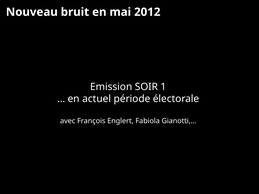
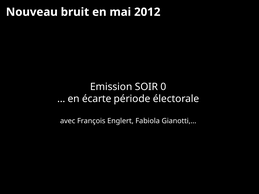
1: 1 -> 0 (163, 87)
actuel: actuel -> écarte (97, 99)
